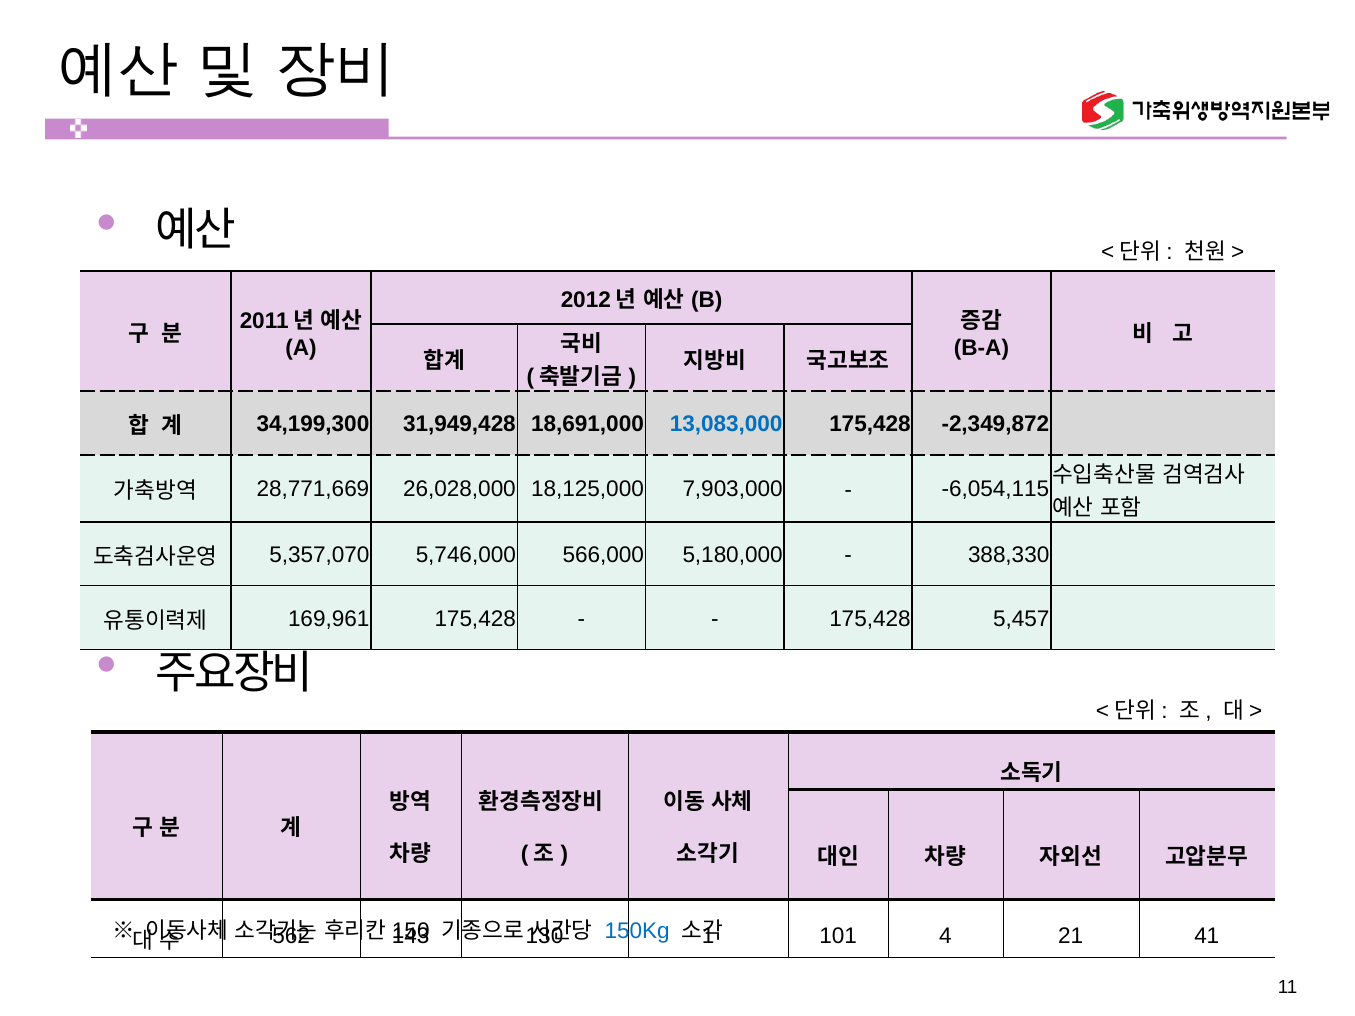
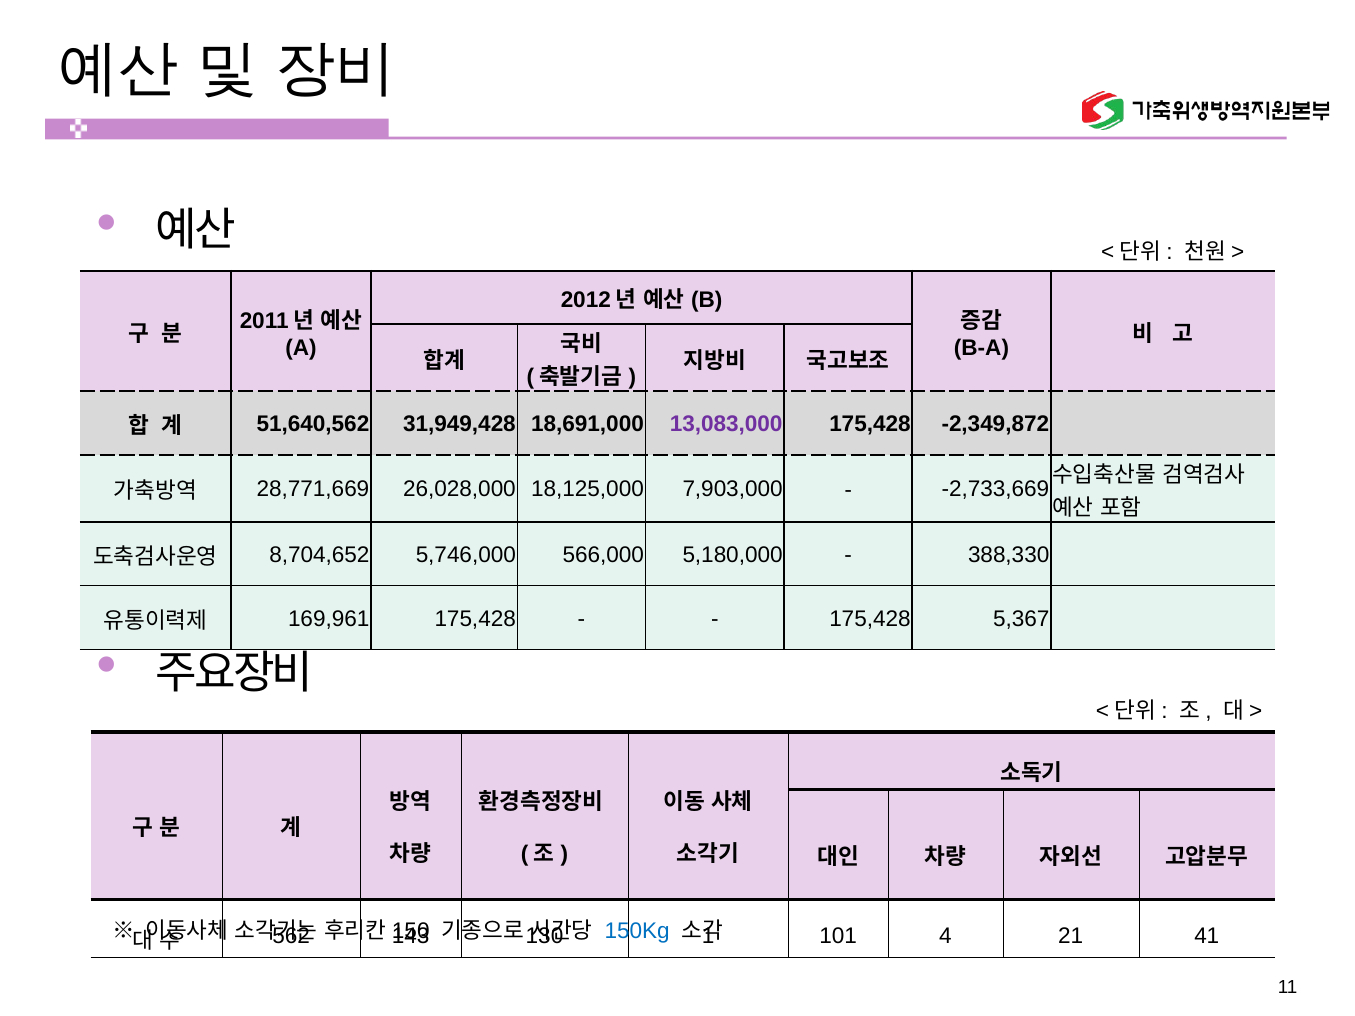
34,199,300: 34,199,300 -> 51,640,562 (313, 424)
13,083,000 colour: blue -> purple (726, 424)
-6,054,115: -6,054,115 -> -2,733,669 (995, 490)
5,357,070: 5,357,070 -> 8,704,652 (319, 555)
5,457: 5,457 -> 5,367 (1021, 619)
